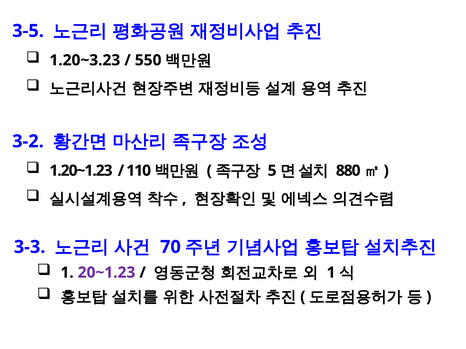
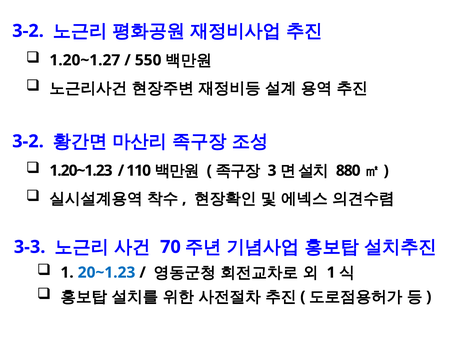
3-5: 3-5 -> 3-2 (28, 31)
1.20~3.23: 1.20~3.23 -> 1.20~1.27 (85, 60)
5: 5 -> 3 (272, 171)
20~1.23 colour: purple -> blue (107, 273)
